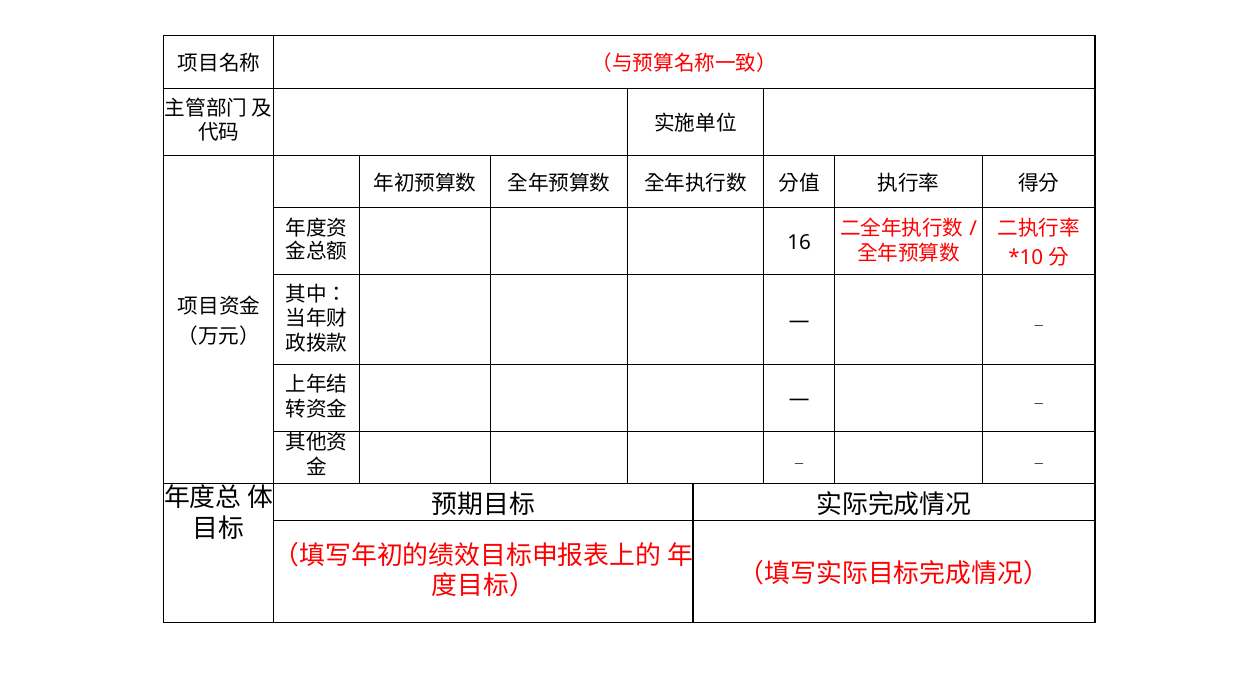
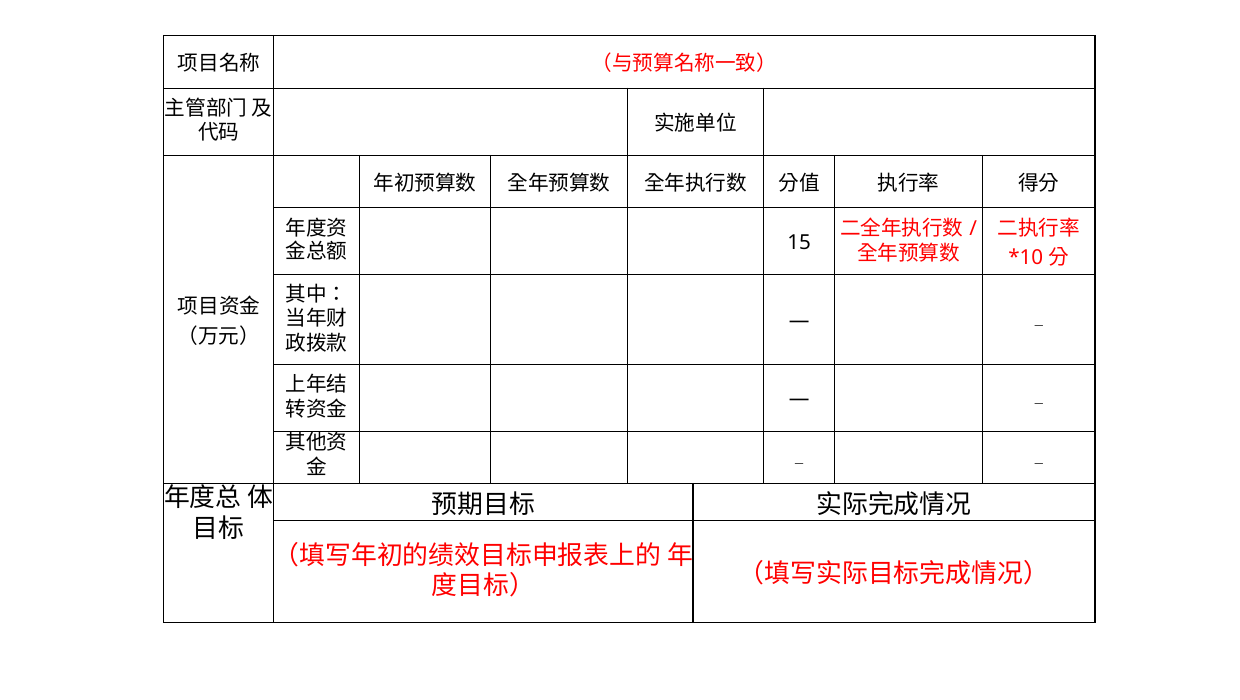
16: 16 -> 15 (799, 242)
